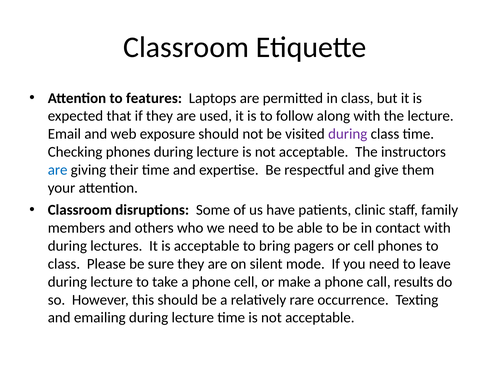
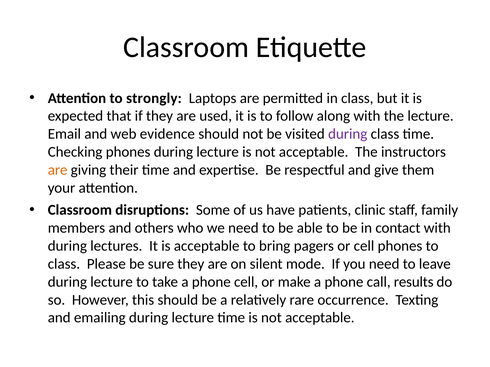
features: features -> strongly (154, 98)
exposure: exposure -> evidence (167, 134)
are colour: blue -> orange (58, 170)
